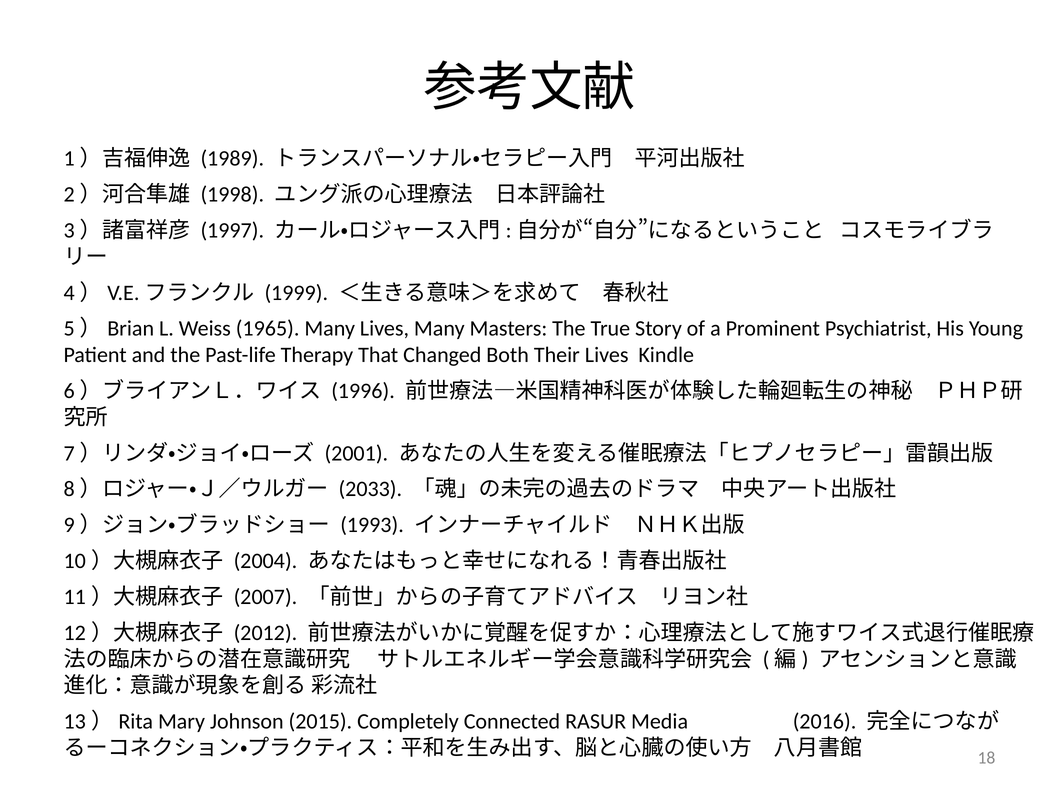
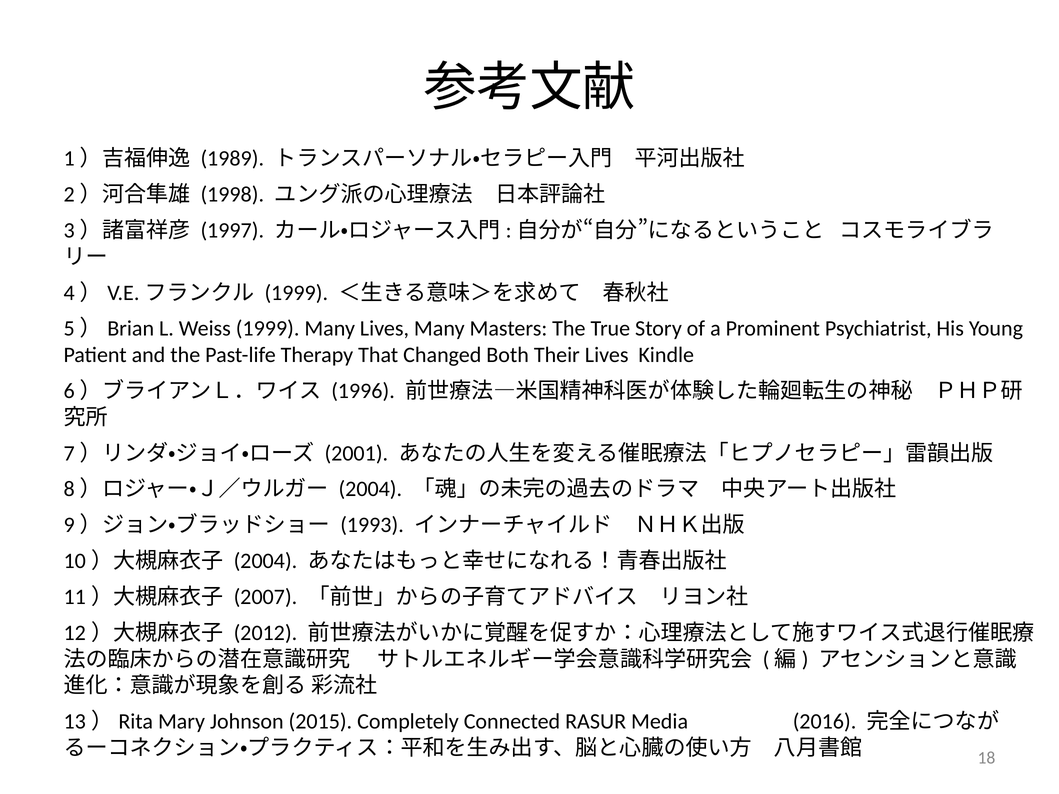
Weiss 1965: 1965 -> 1999 (268, 329)
2033: 2033 -> 2004 (370, 489)
